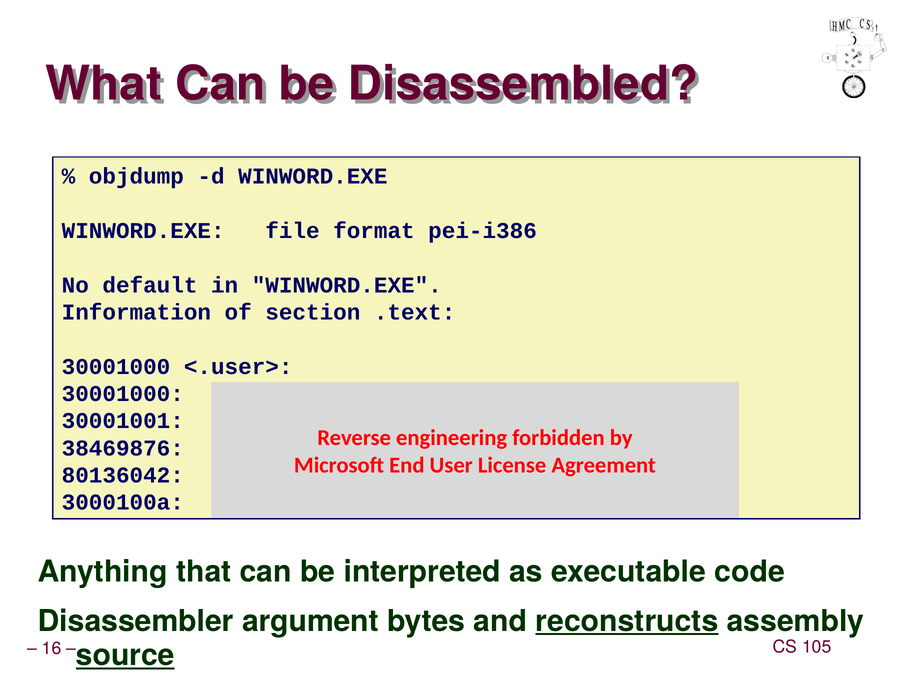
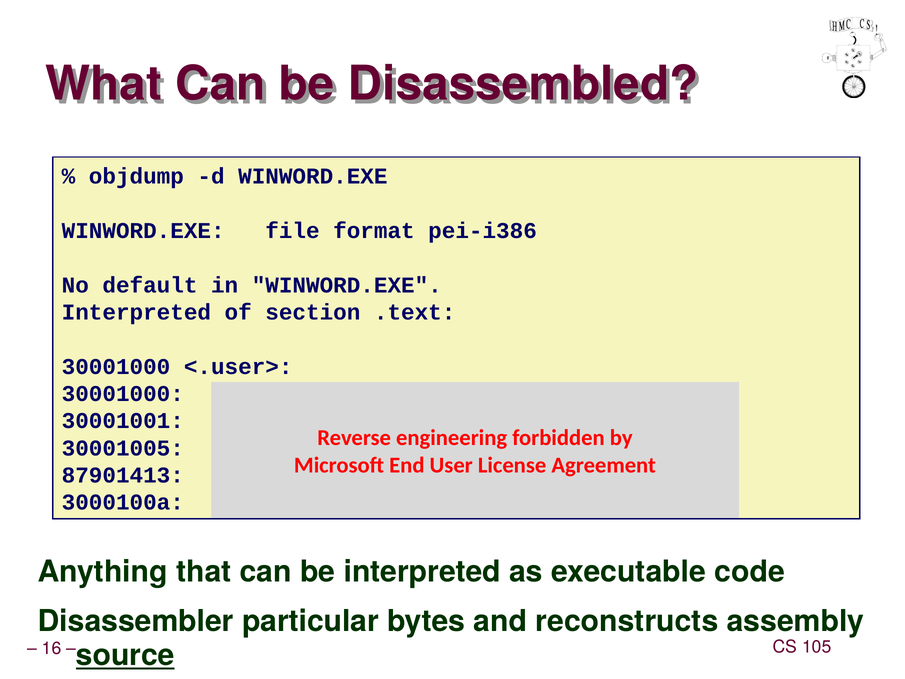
Information: Information -> Interpreted (136, 312)
38469876: 38469876 -> 30001005 (123, 448)
80136042: 80136042 -> 87901413 (123, 475)
argument: argument -> particular (310, 621)
reconstructs underline: present -> none (627, 621)
